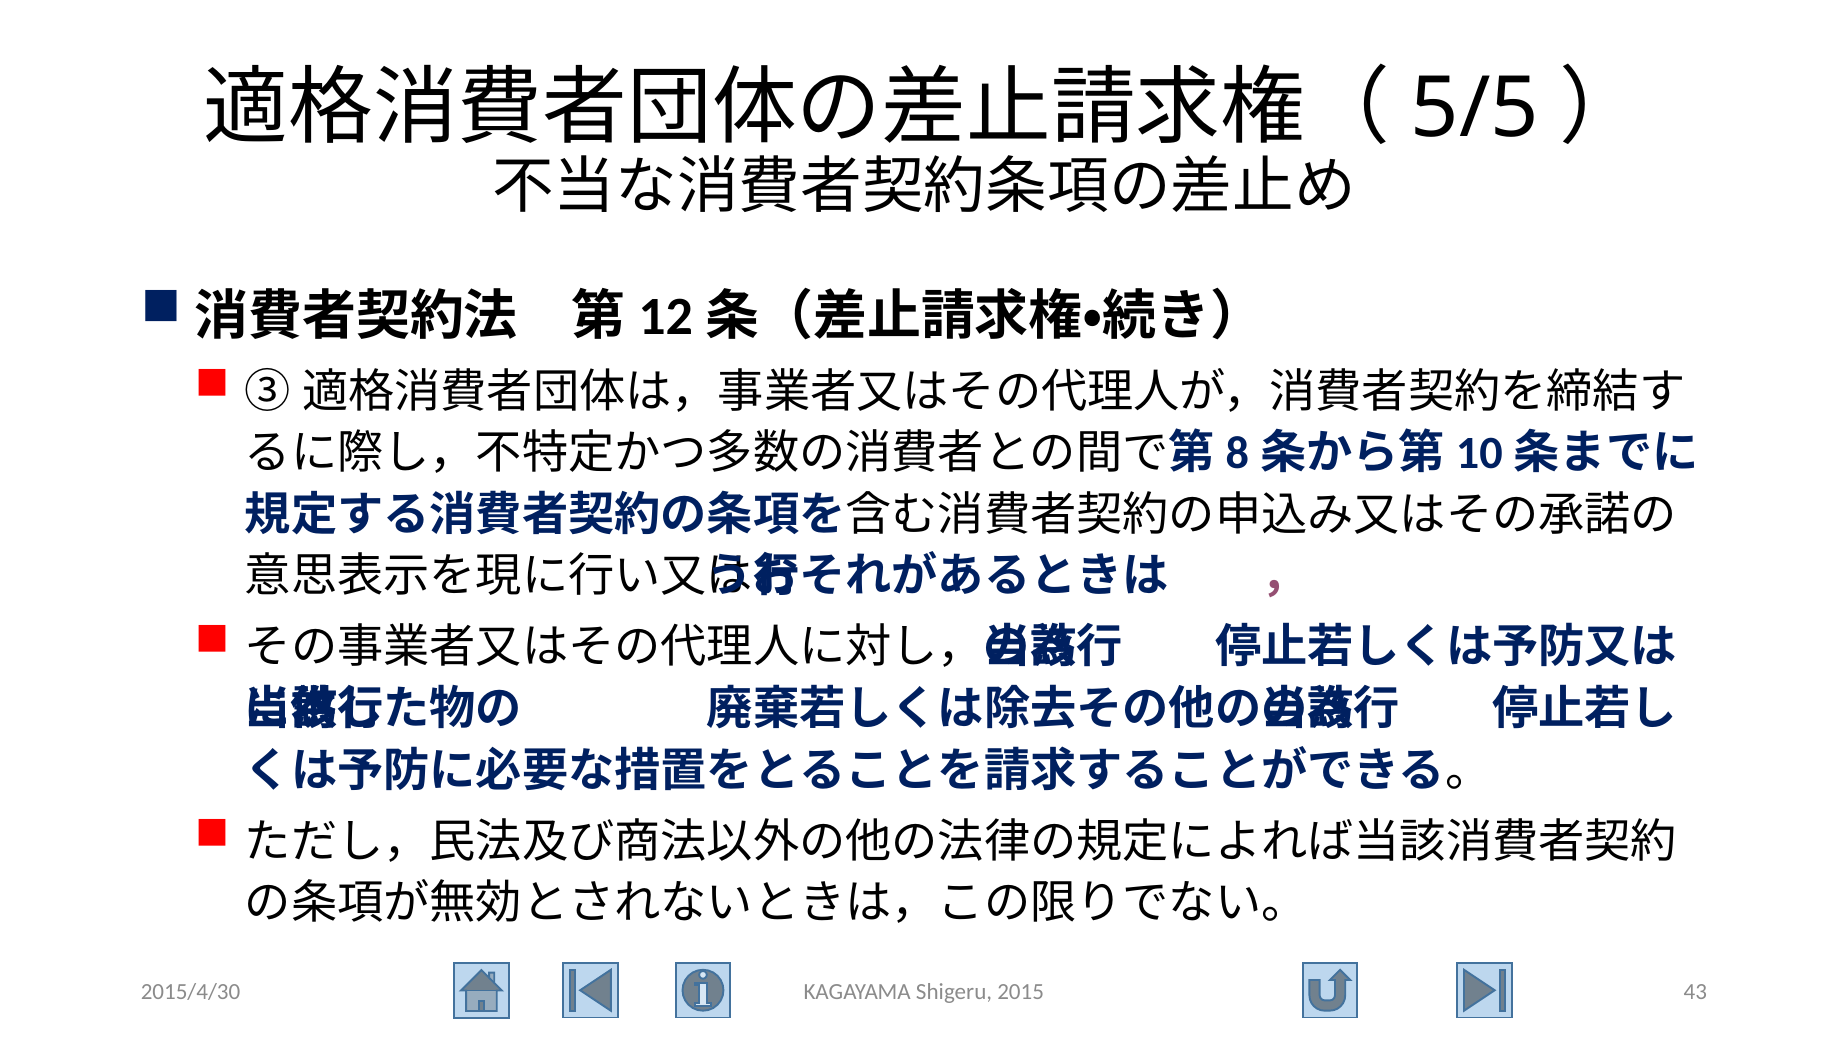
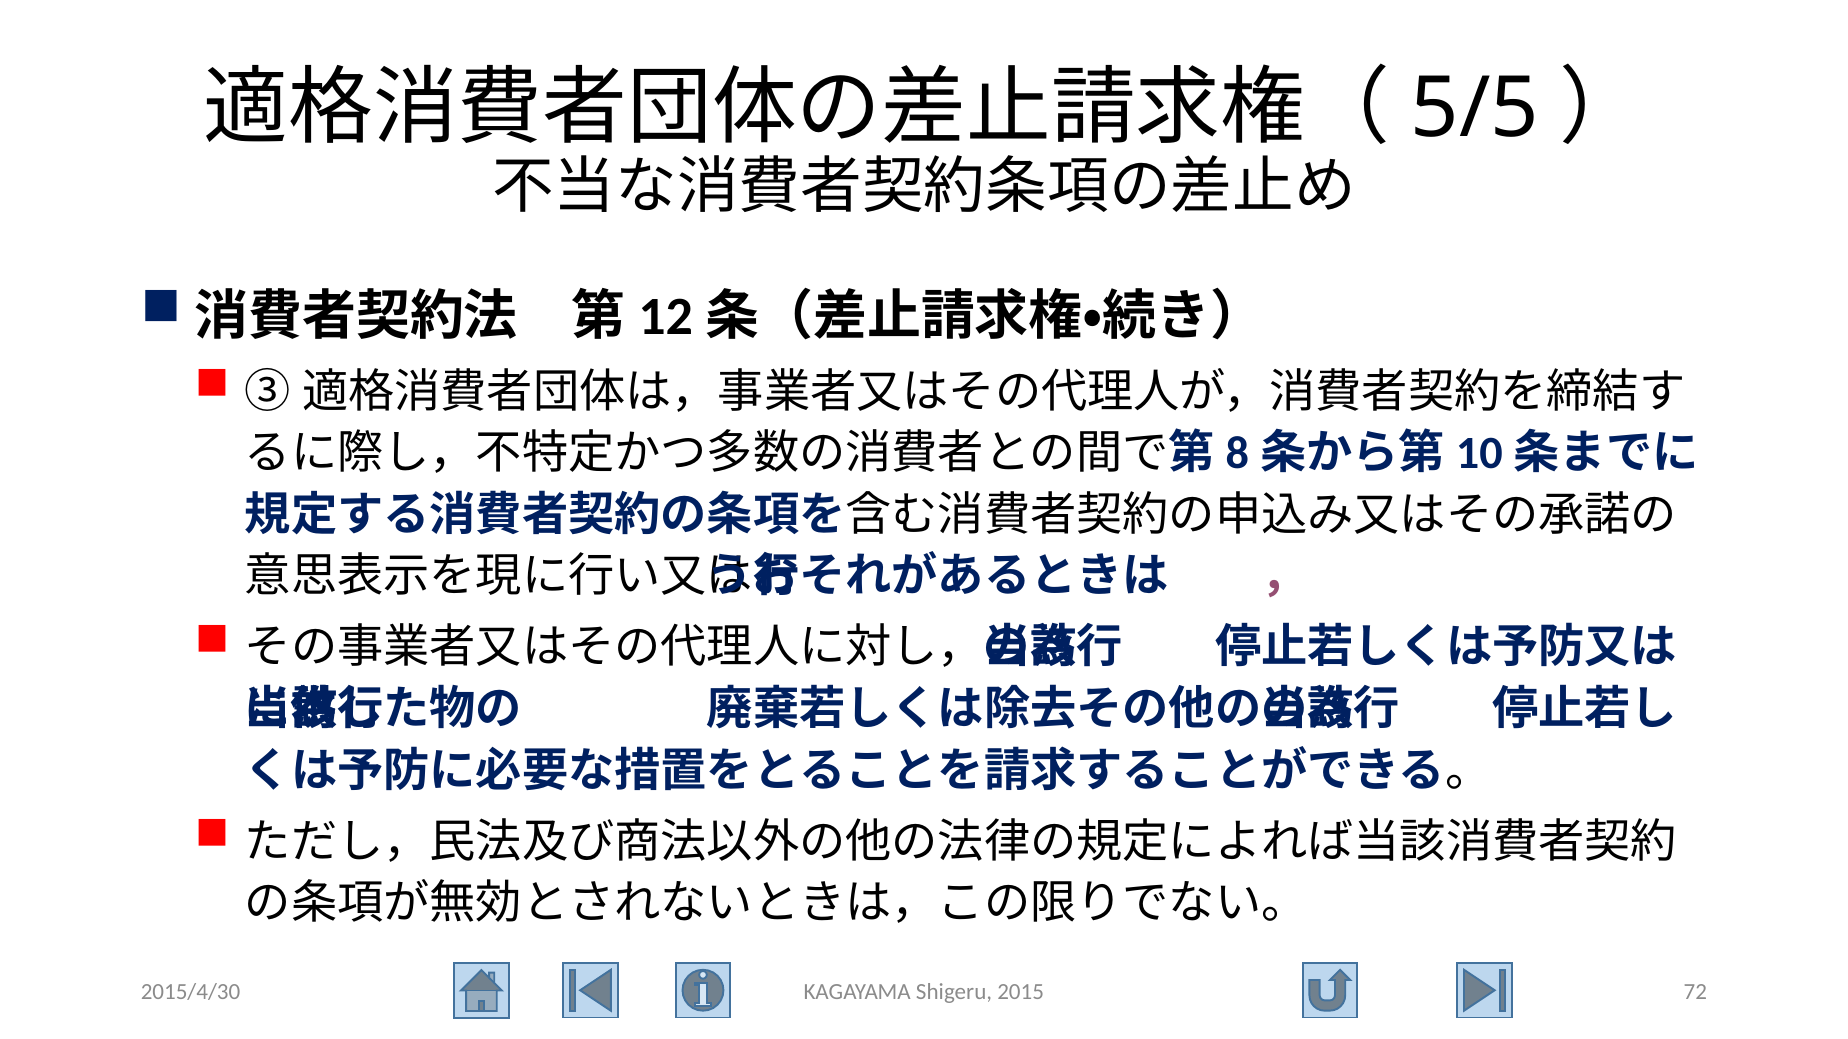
43: 43 -> 72 (1695, 992)
